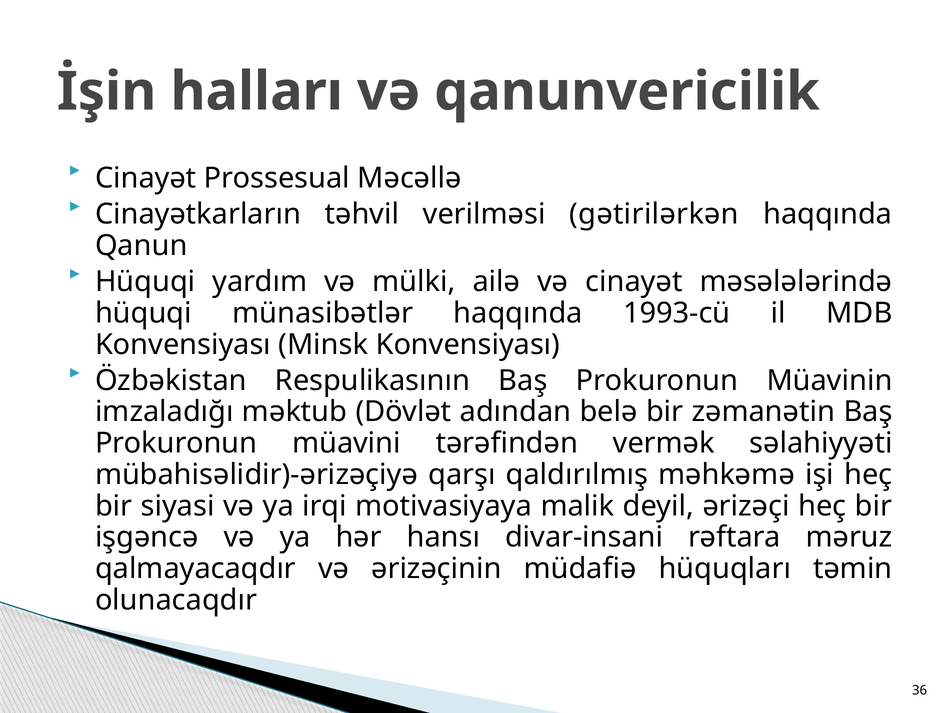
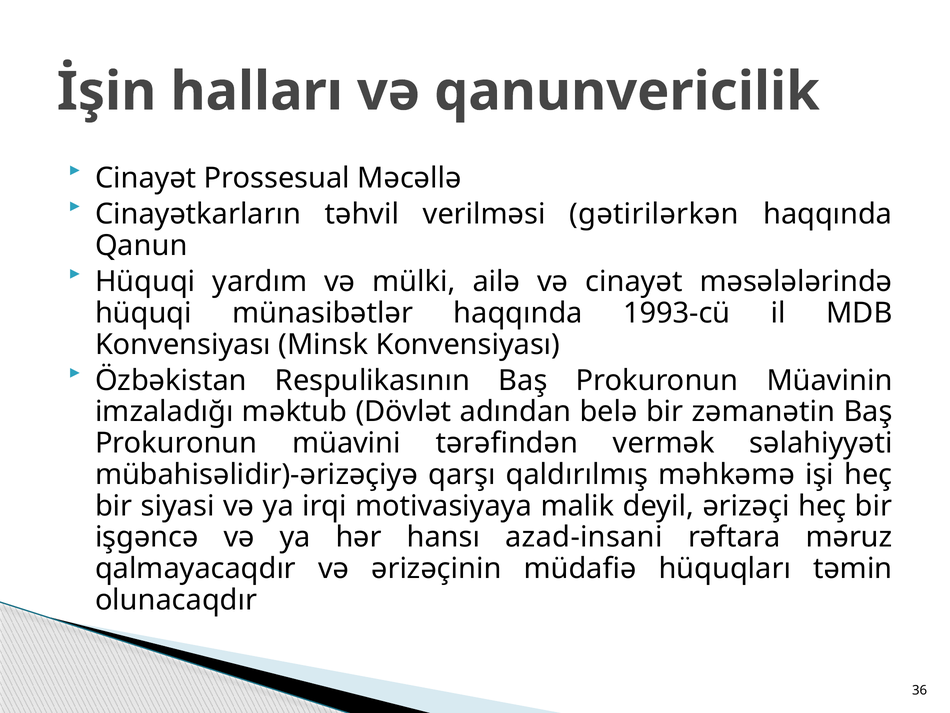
divar-insani: divar-insani -> azad-insani (584, 537)
